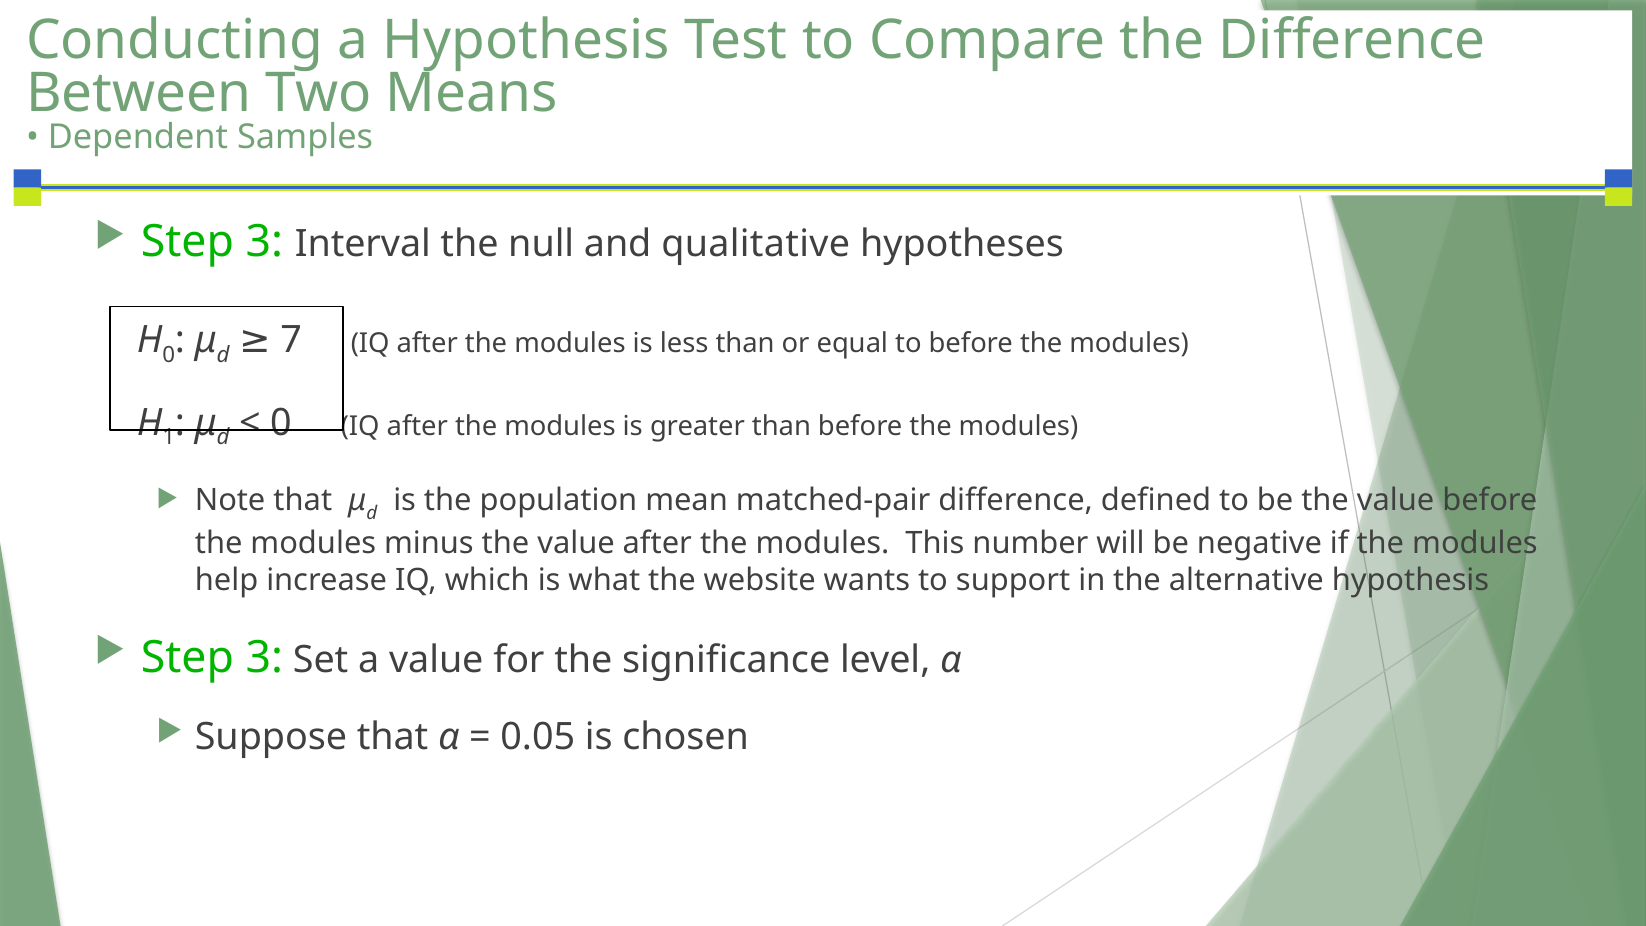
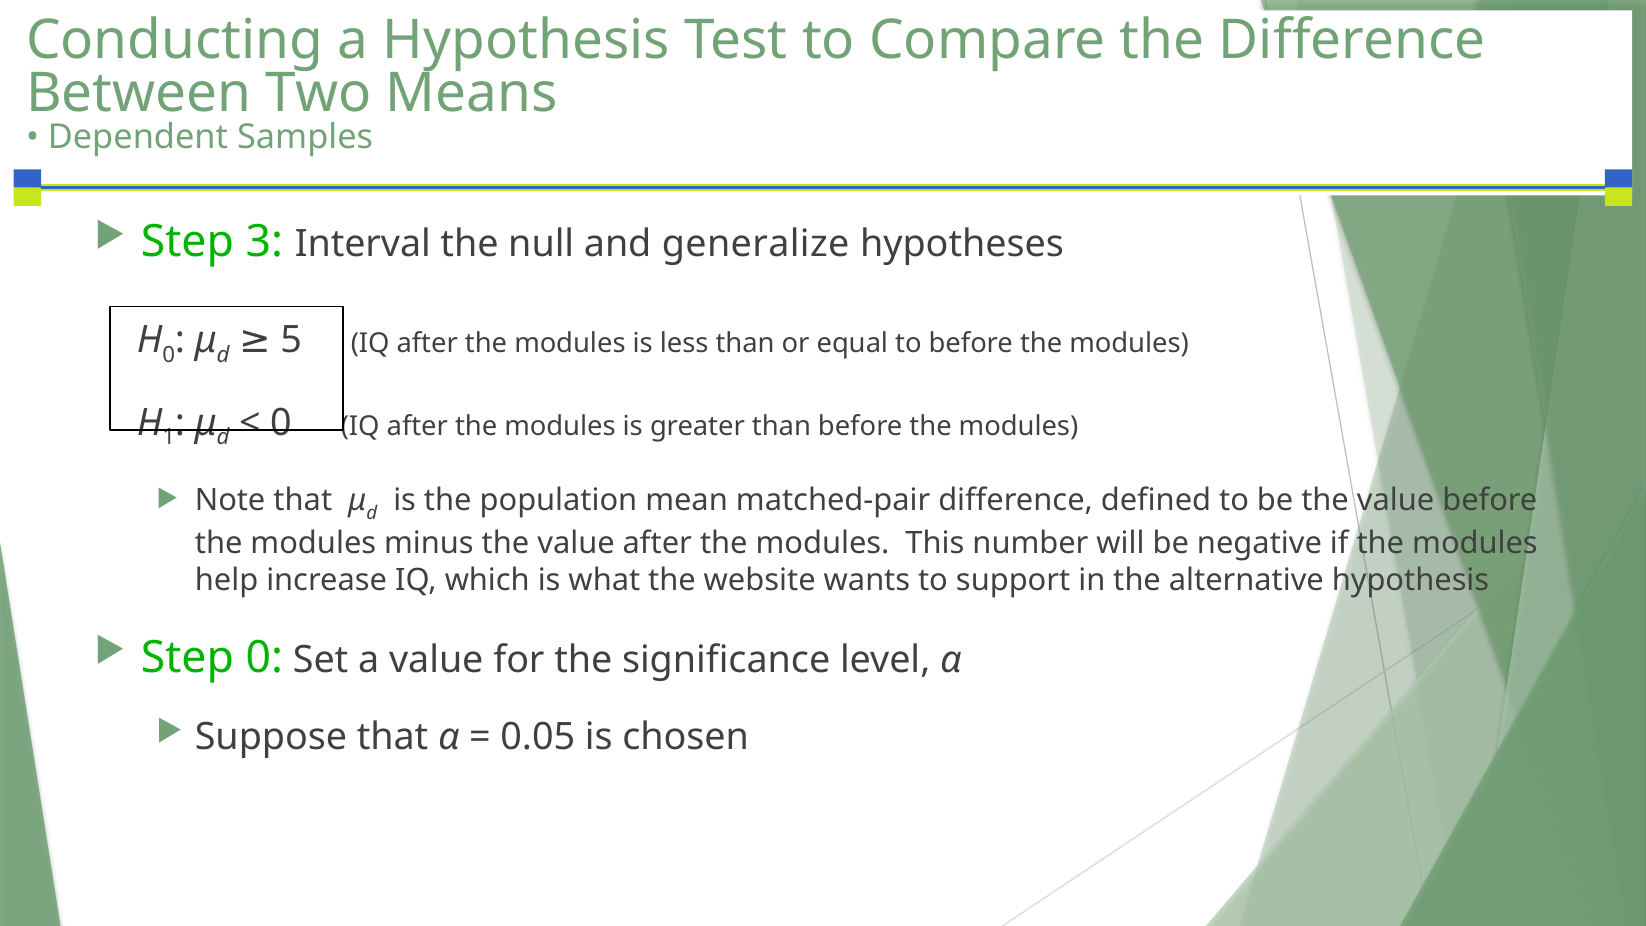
qualitative: qualitative -> generalize (756, 244)
7: 7 -> 5 (291, 340)
3: 3 -> 0 (264, 658)
